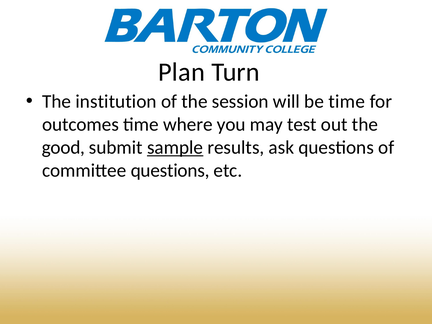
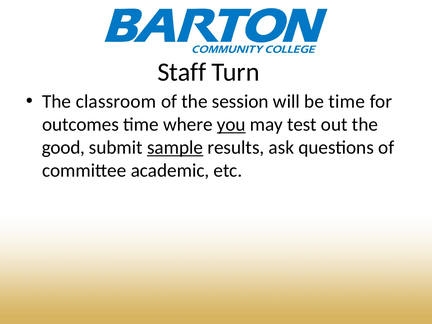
Plan: Plan -> Staff (182, 72)
institution: institution -> classroom (116, 101)
you underline: none -> present (231, 125)
committee questions: questions -> academic (170, 171)
